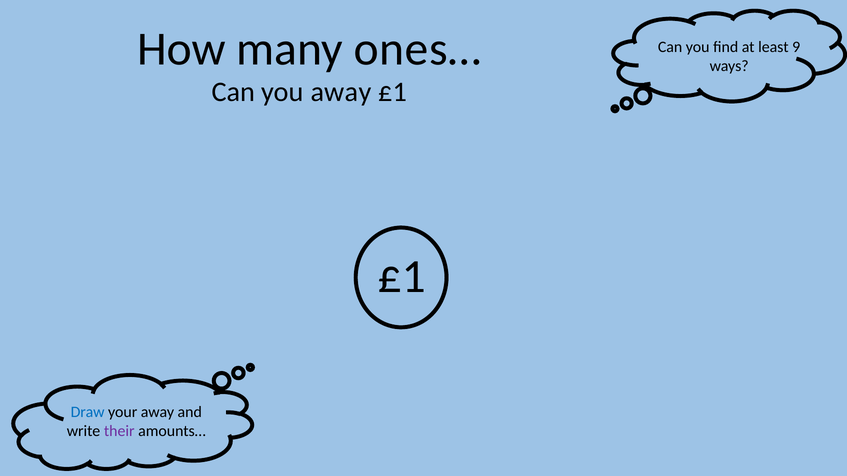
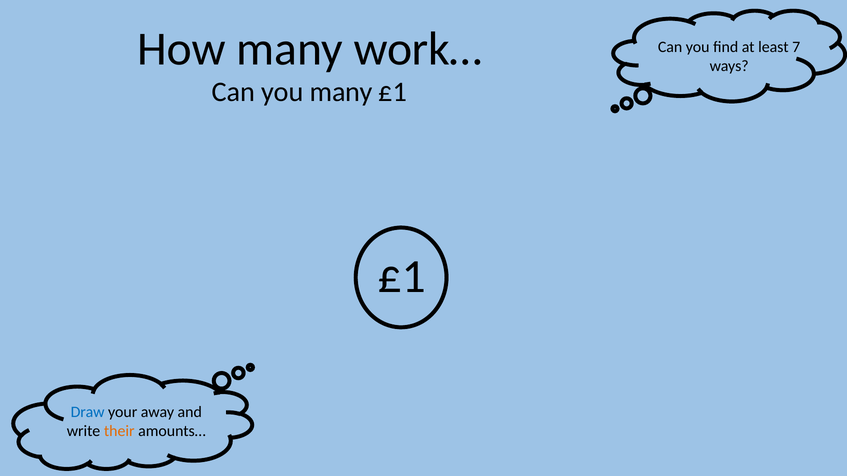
ones…: ones… -> work… (418, 49)
9: 9 -> 7 (796, 47)
you away: away -> many (341, 92)
their colour: purple -> orange (119, 432)
